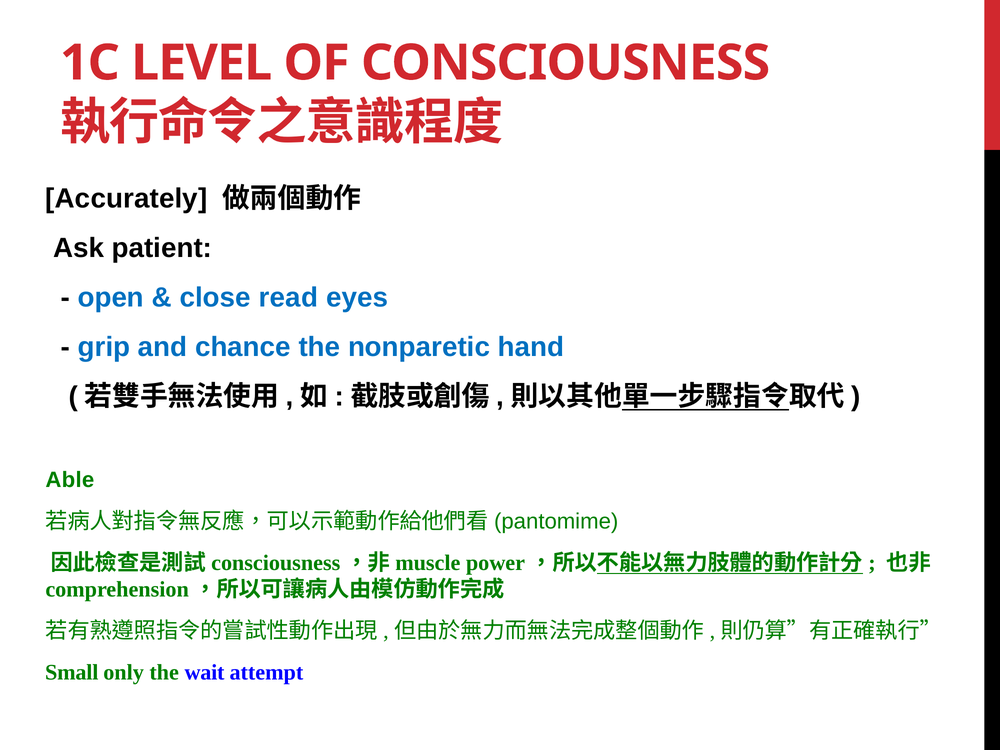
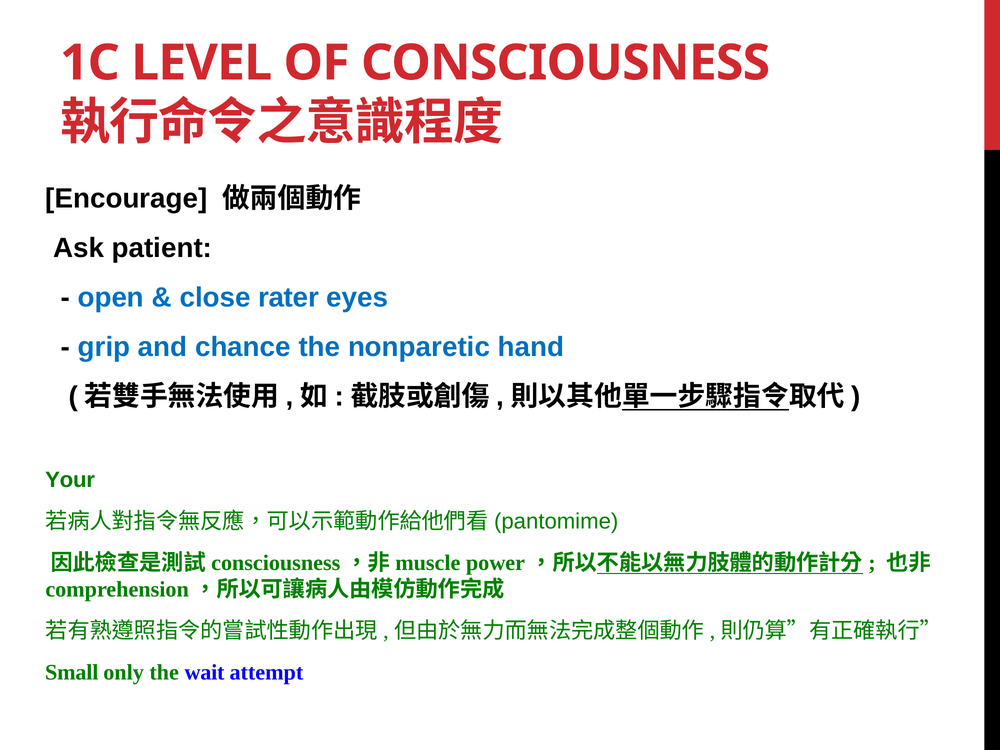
Accurately: Accurately -> Encourage (126, 199)
read: read -> rater (289, 298)
Able: Able -> Your (70, 480)
